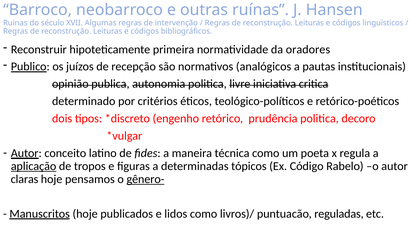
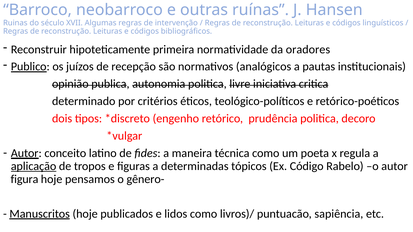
claras: claras -> figura (25, 179)
gênero- underline: present -> none (145, 179)
reguladas: reguladas -> sapiência (339, 214)
